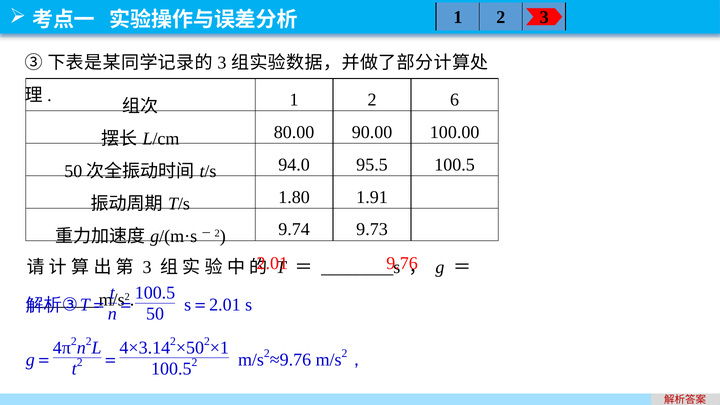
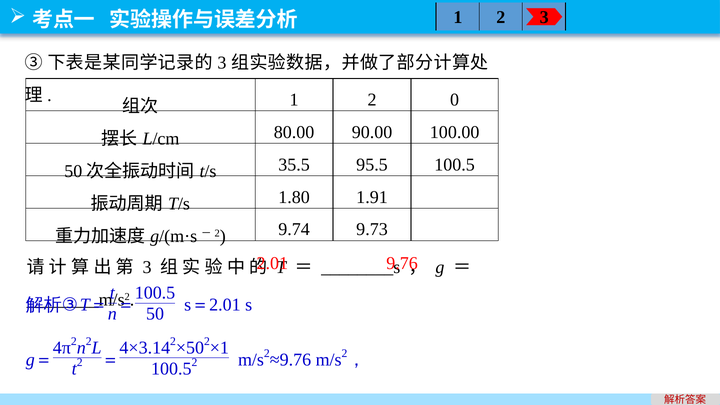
6: 6 -> 0 (455, 100)
94.0: 94.0 -> 35.5 (294, 165)
